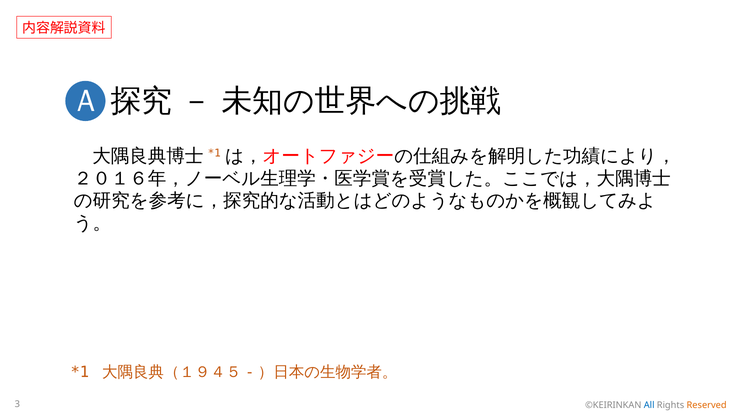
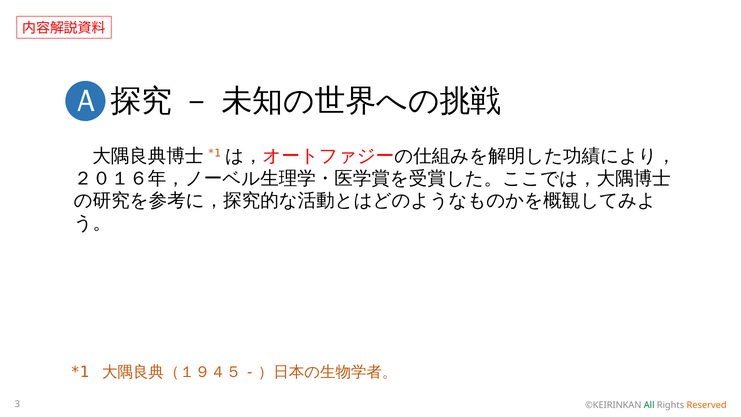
All colour: blue -> green (649, 405)
